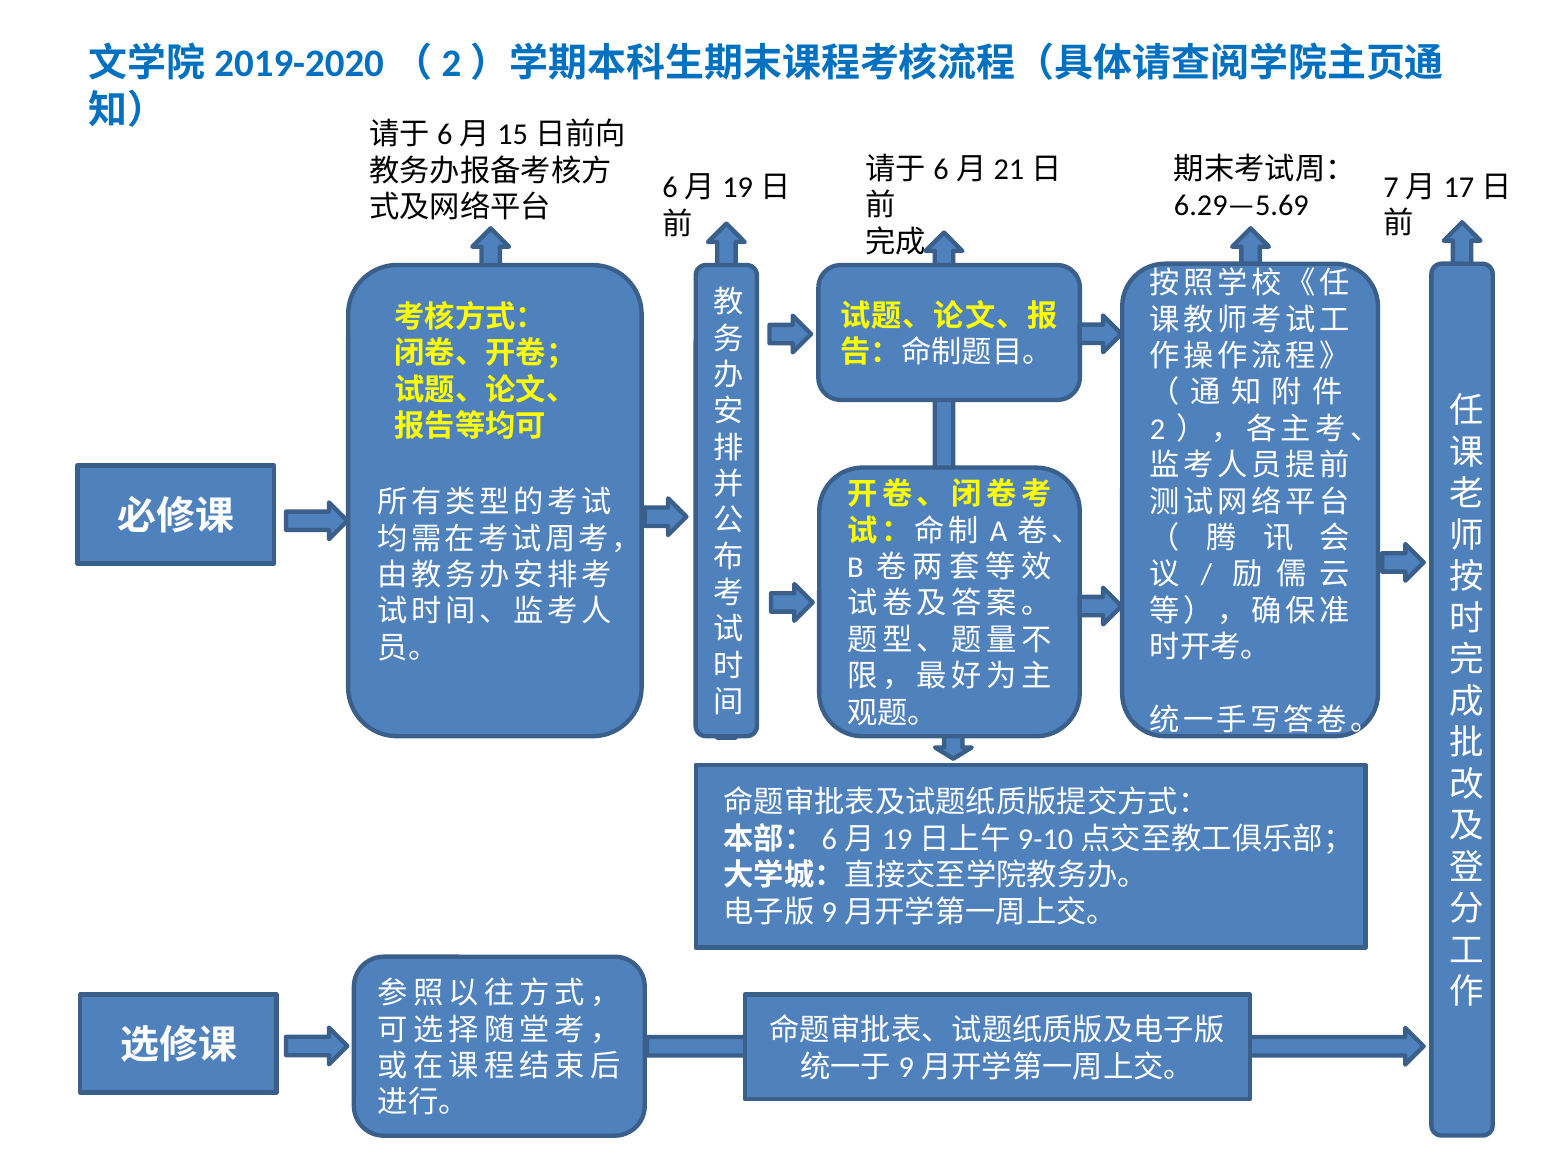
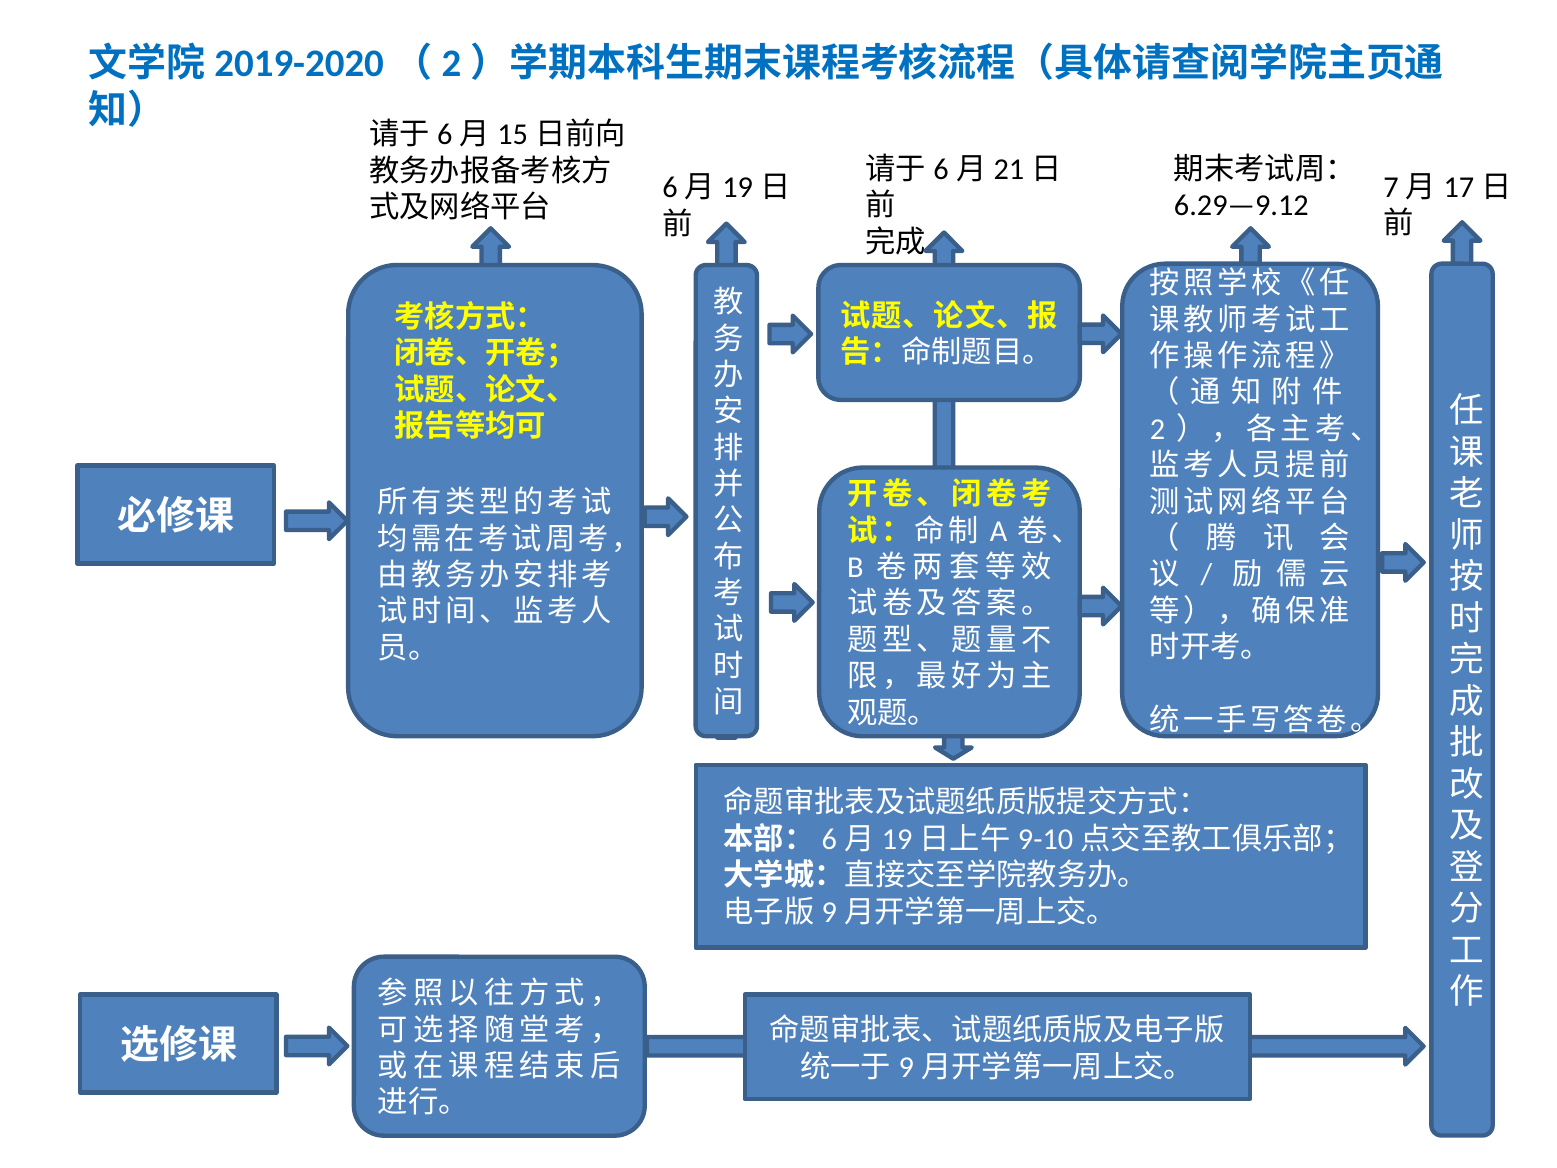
6.29—5.69: 6.29—5.69 -> 6.29—9.12 (1241, 205)
